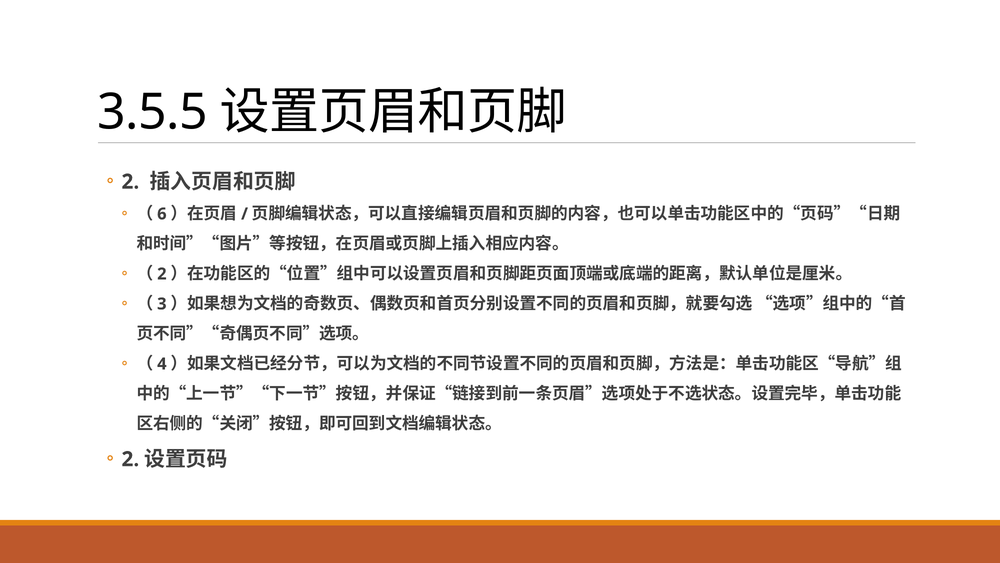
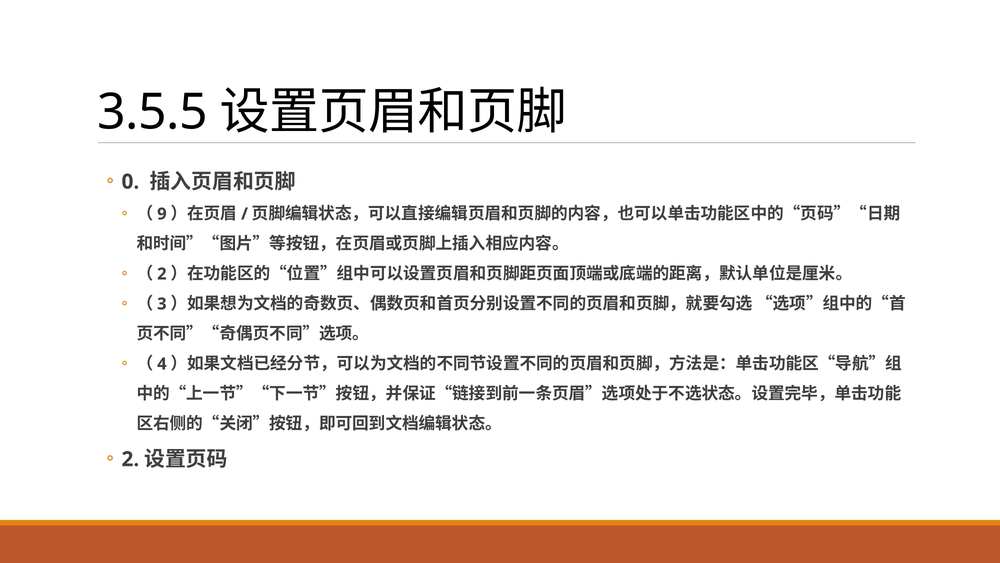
2: 2 -> 0 (130, 182)
6: 6 -> 9 (162, 214)
